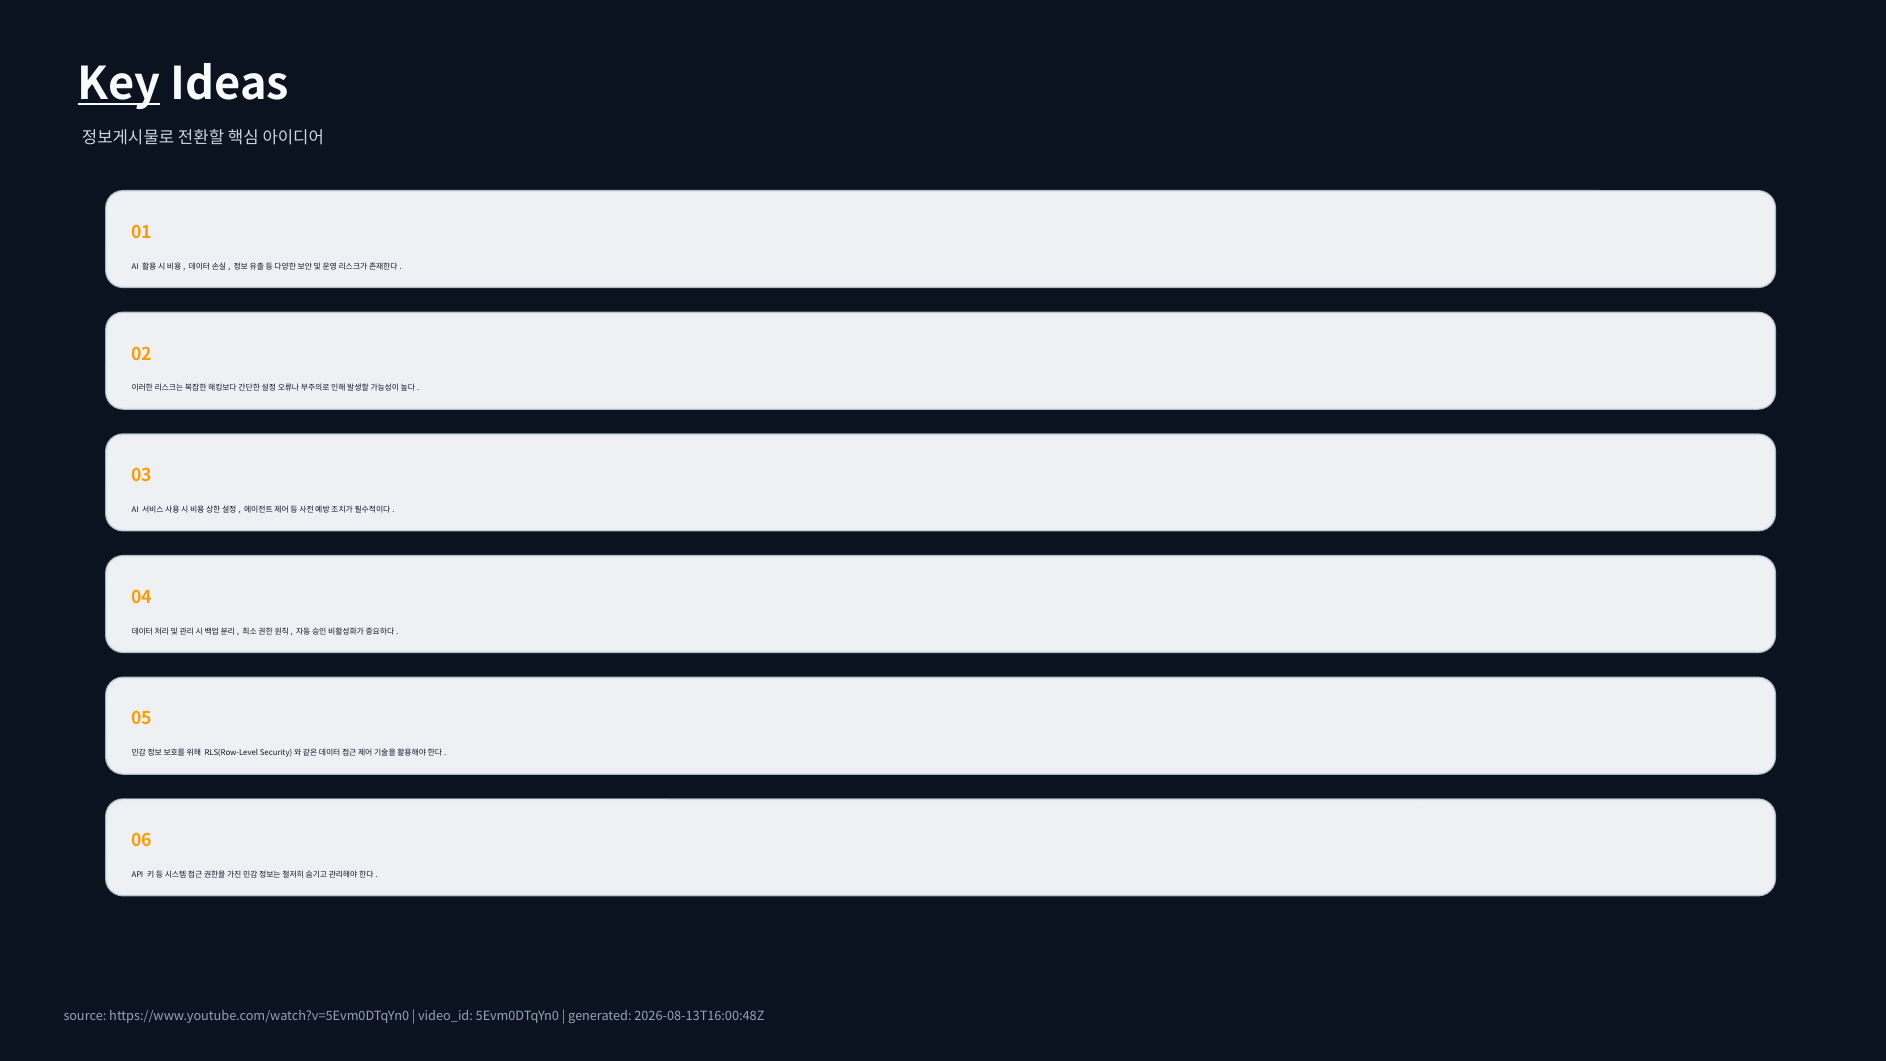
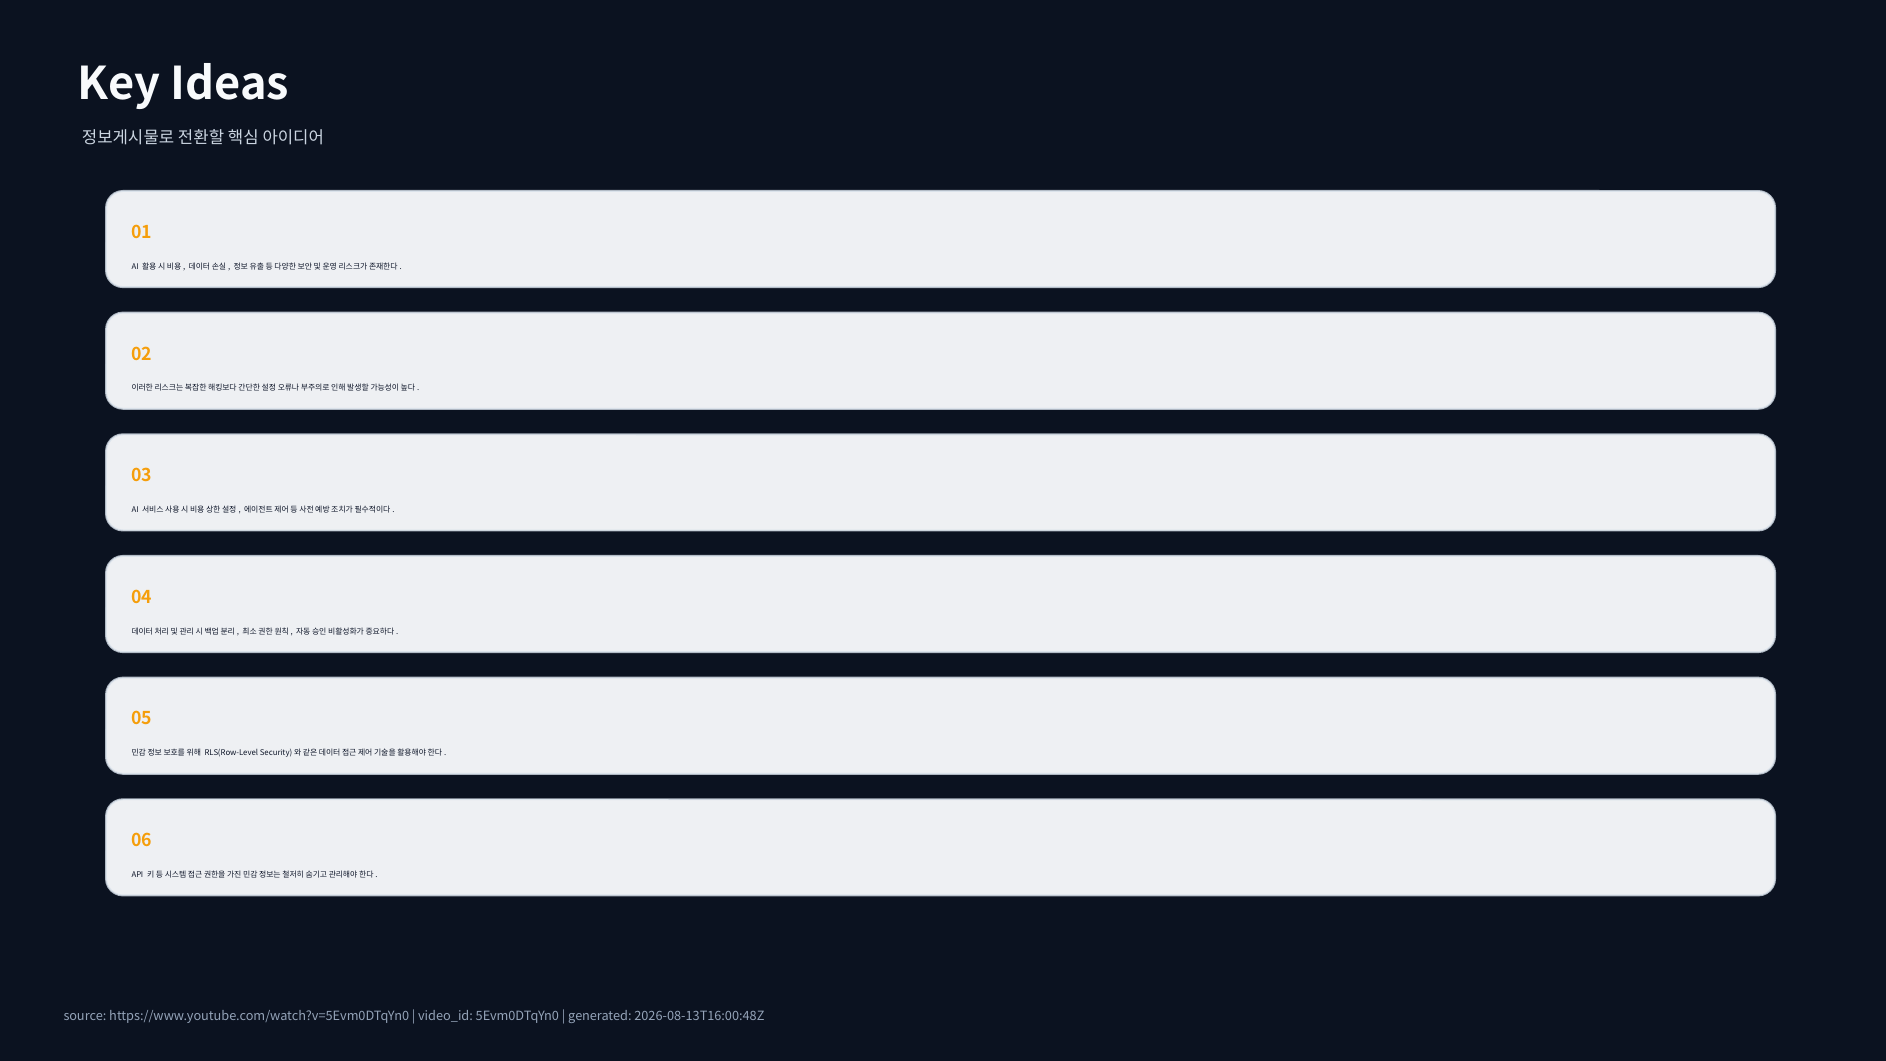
Key underline: present -> none (119, 84)
